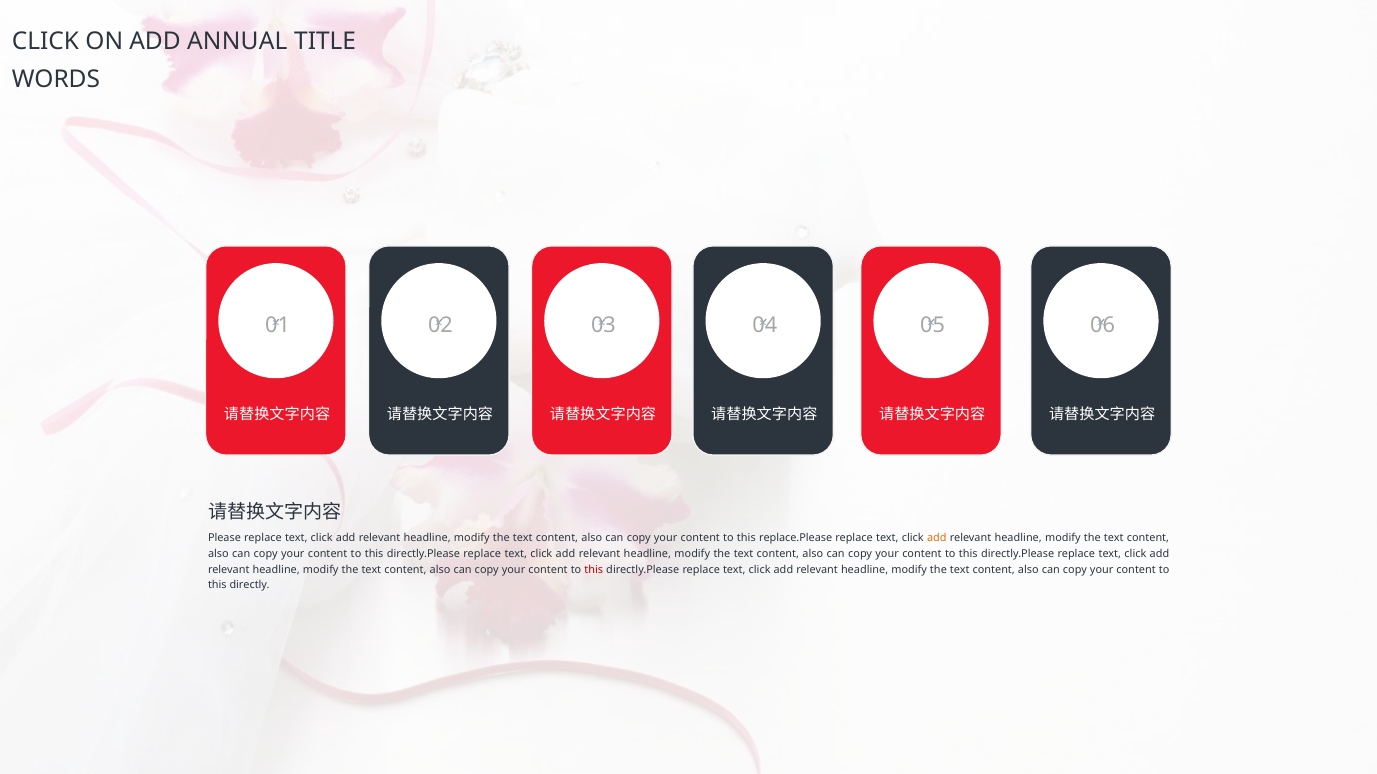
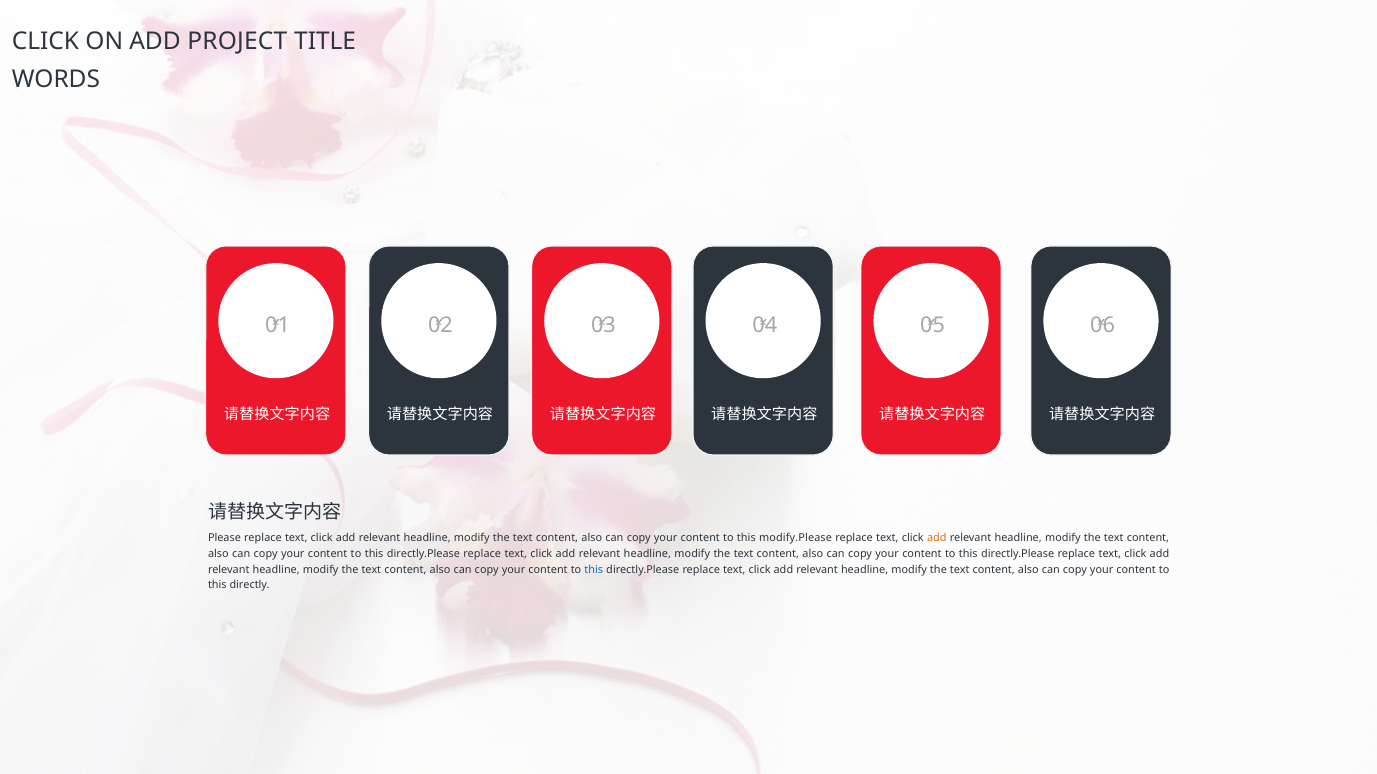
ANNUAL: ANNUAL -> PROJECT (237, 42)
replace.Please: replace.Please -> modify.Please (796, 539)
this colour: red -> blue (594, 570)
